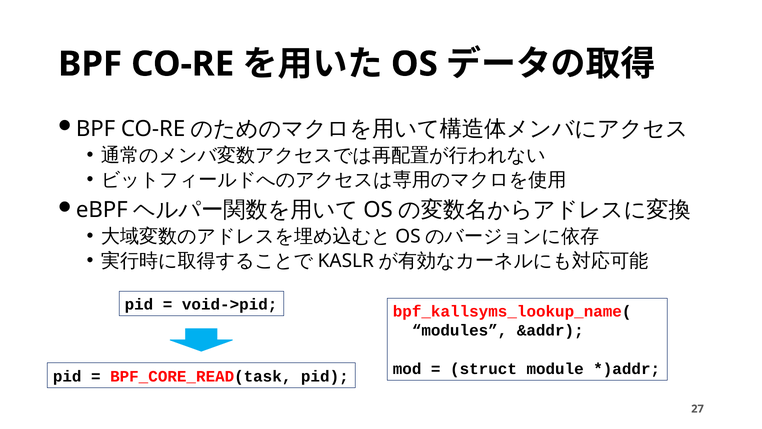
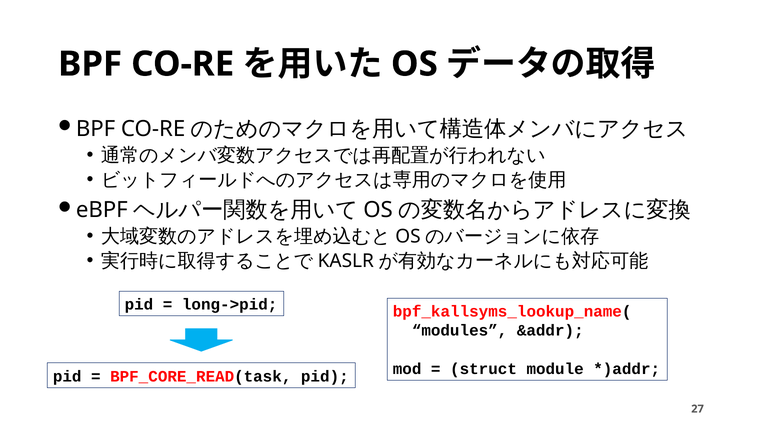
void->pid: void->pid -> long->pid (230, 304)
